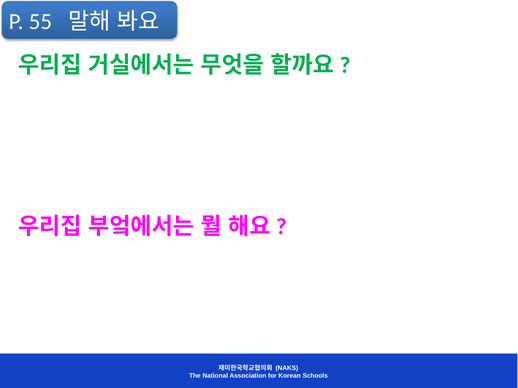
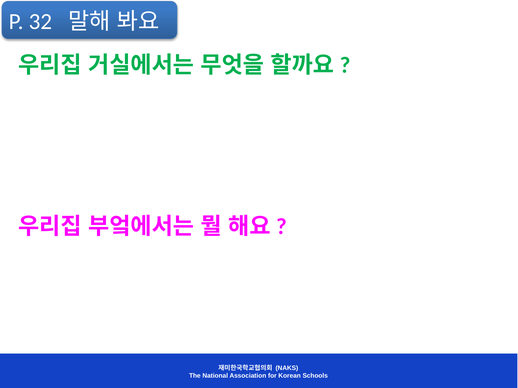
55: 55 -> 32 (40, 22)
